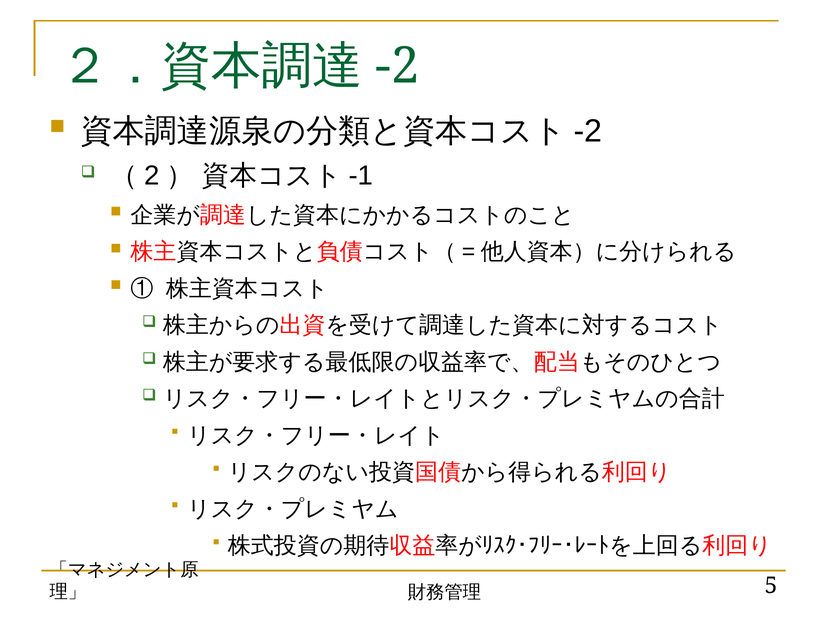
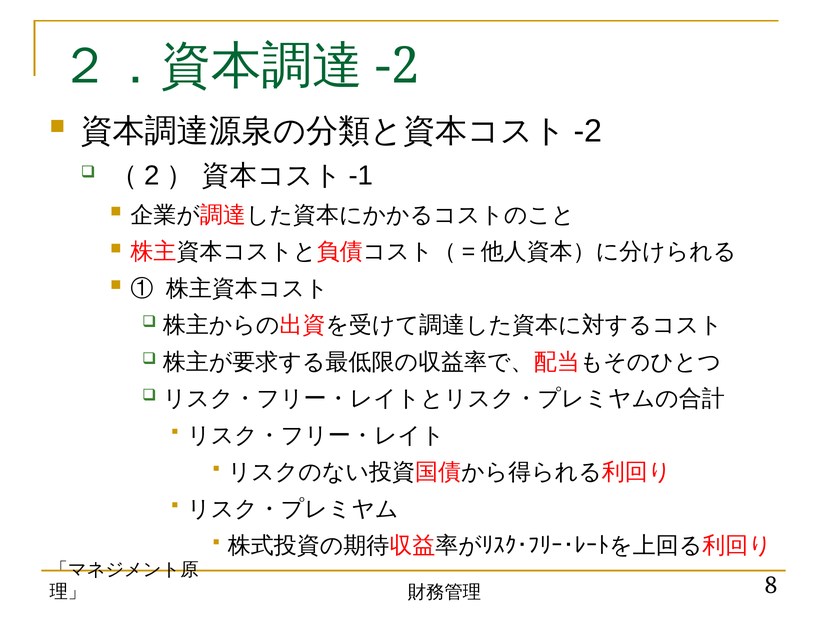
5: 5 -> 8 (771, 586)
